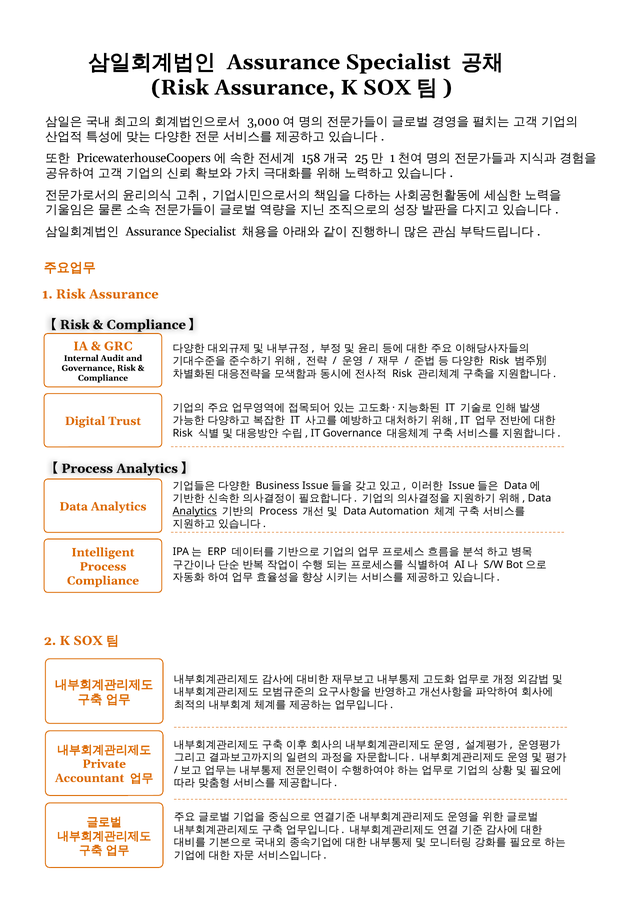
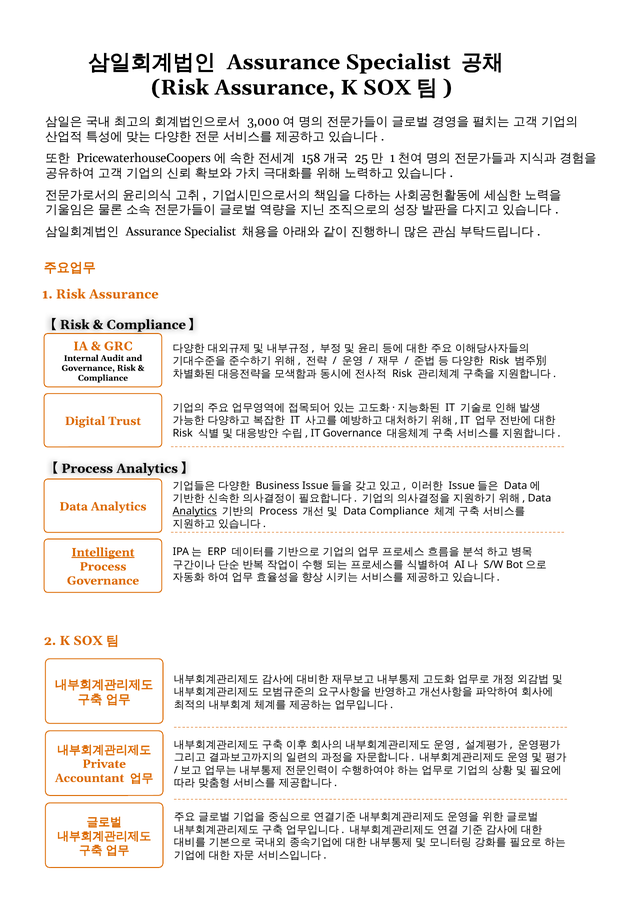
Data Automation: Automation -> Compliance (399, 511)
Intelligent underline: none -> present (103, 552)
Compliance: Compliance -> Governance (103, 580)
